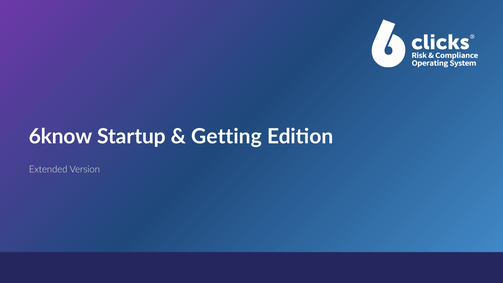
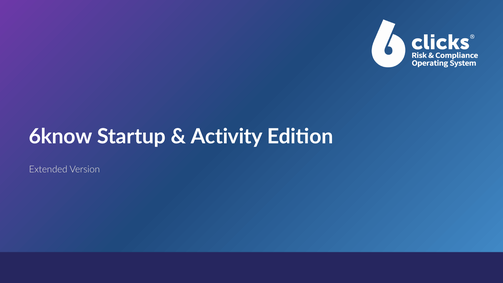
Getting: Getting -> Activity (227, 137)
